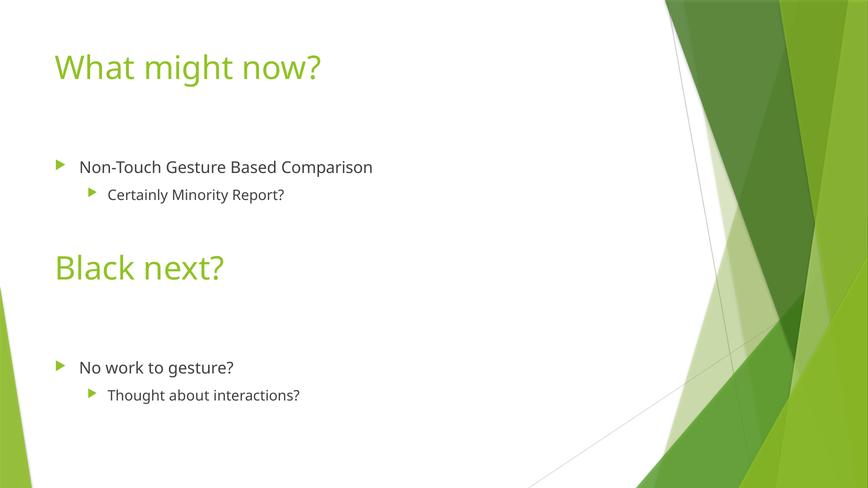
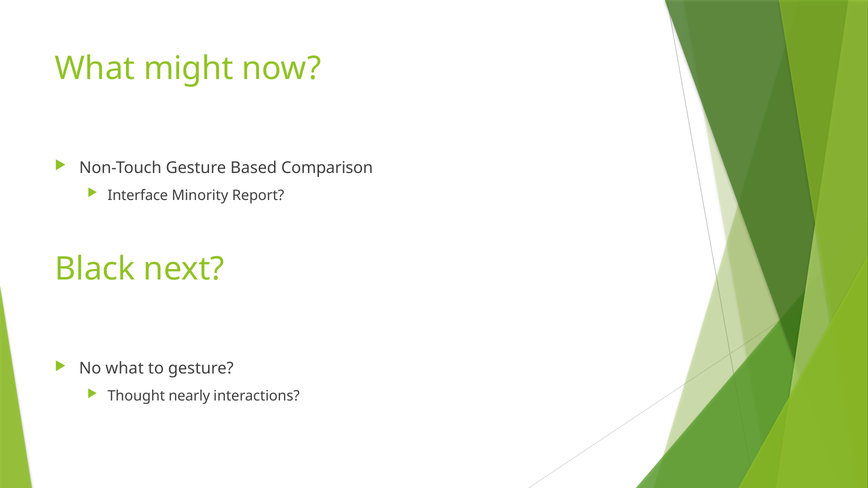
Certainly: Certainly -> Interface (138, 195)
No work: work -> what (125, 369)
about: about -> nearly (189, 396)
